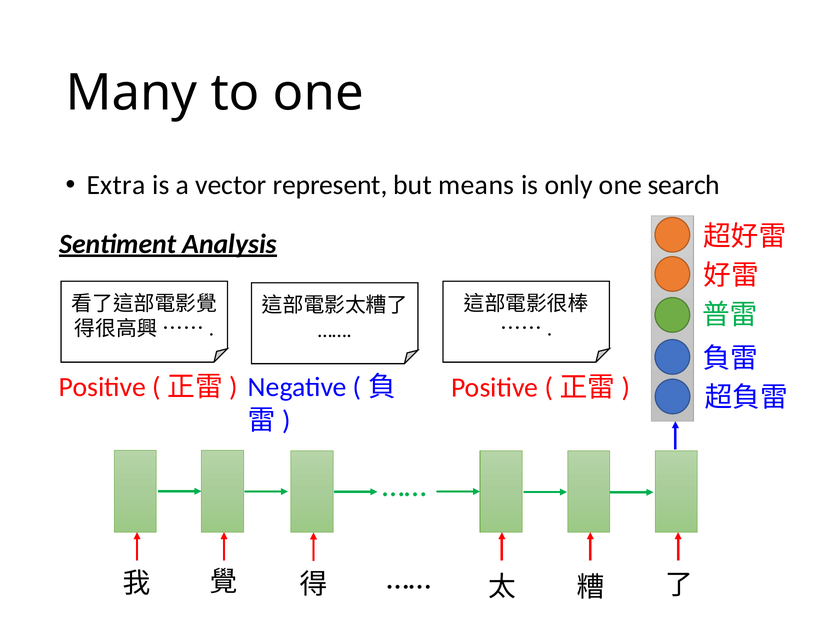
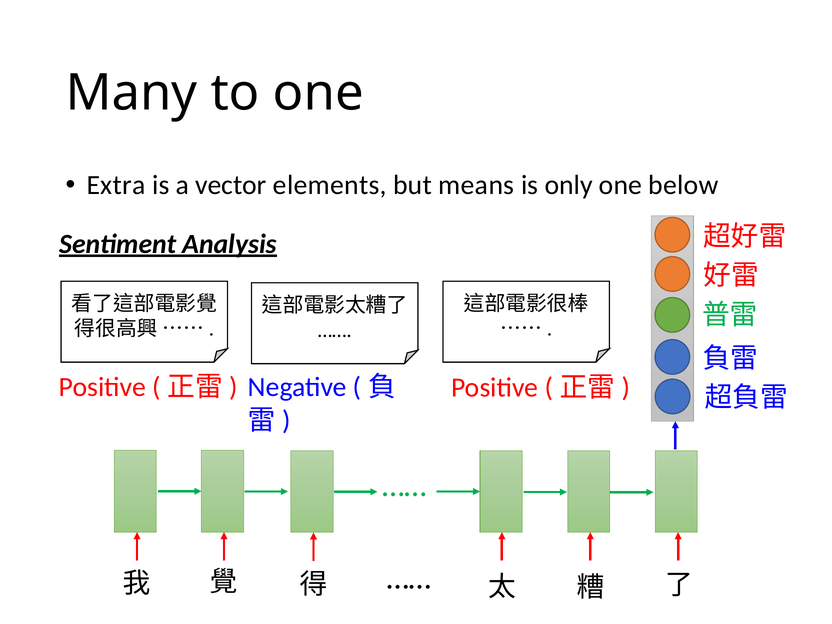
represent: represent -> elements (330, 185)
search: search -> below (684, 185)
